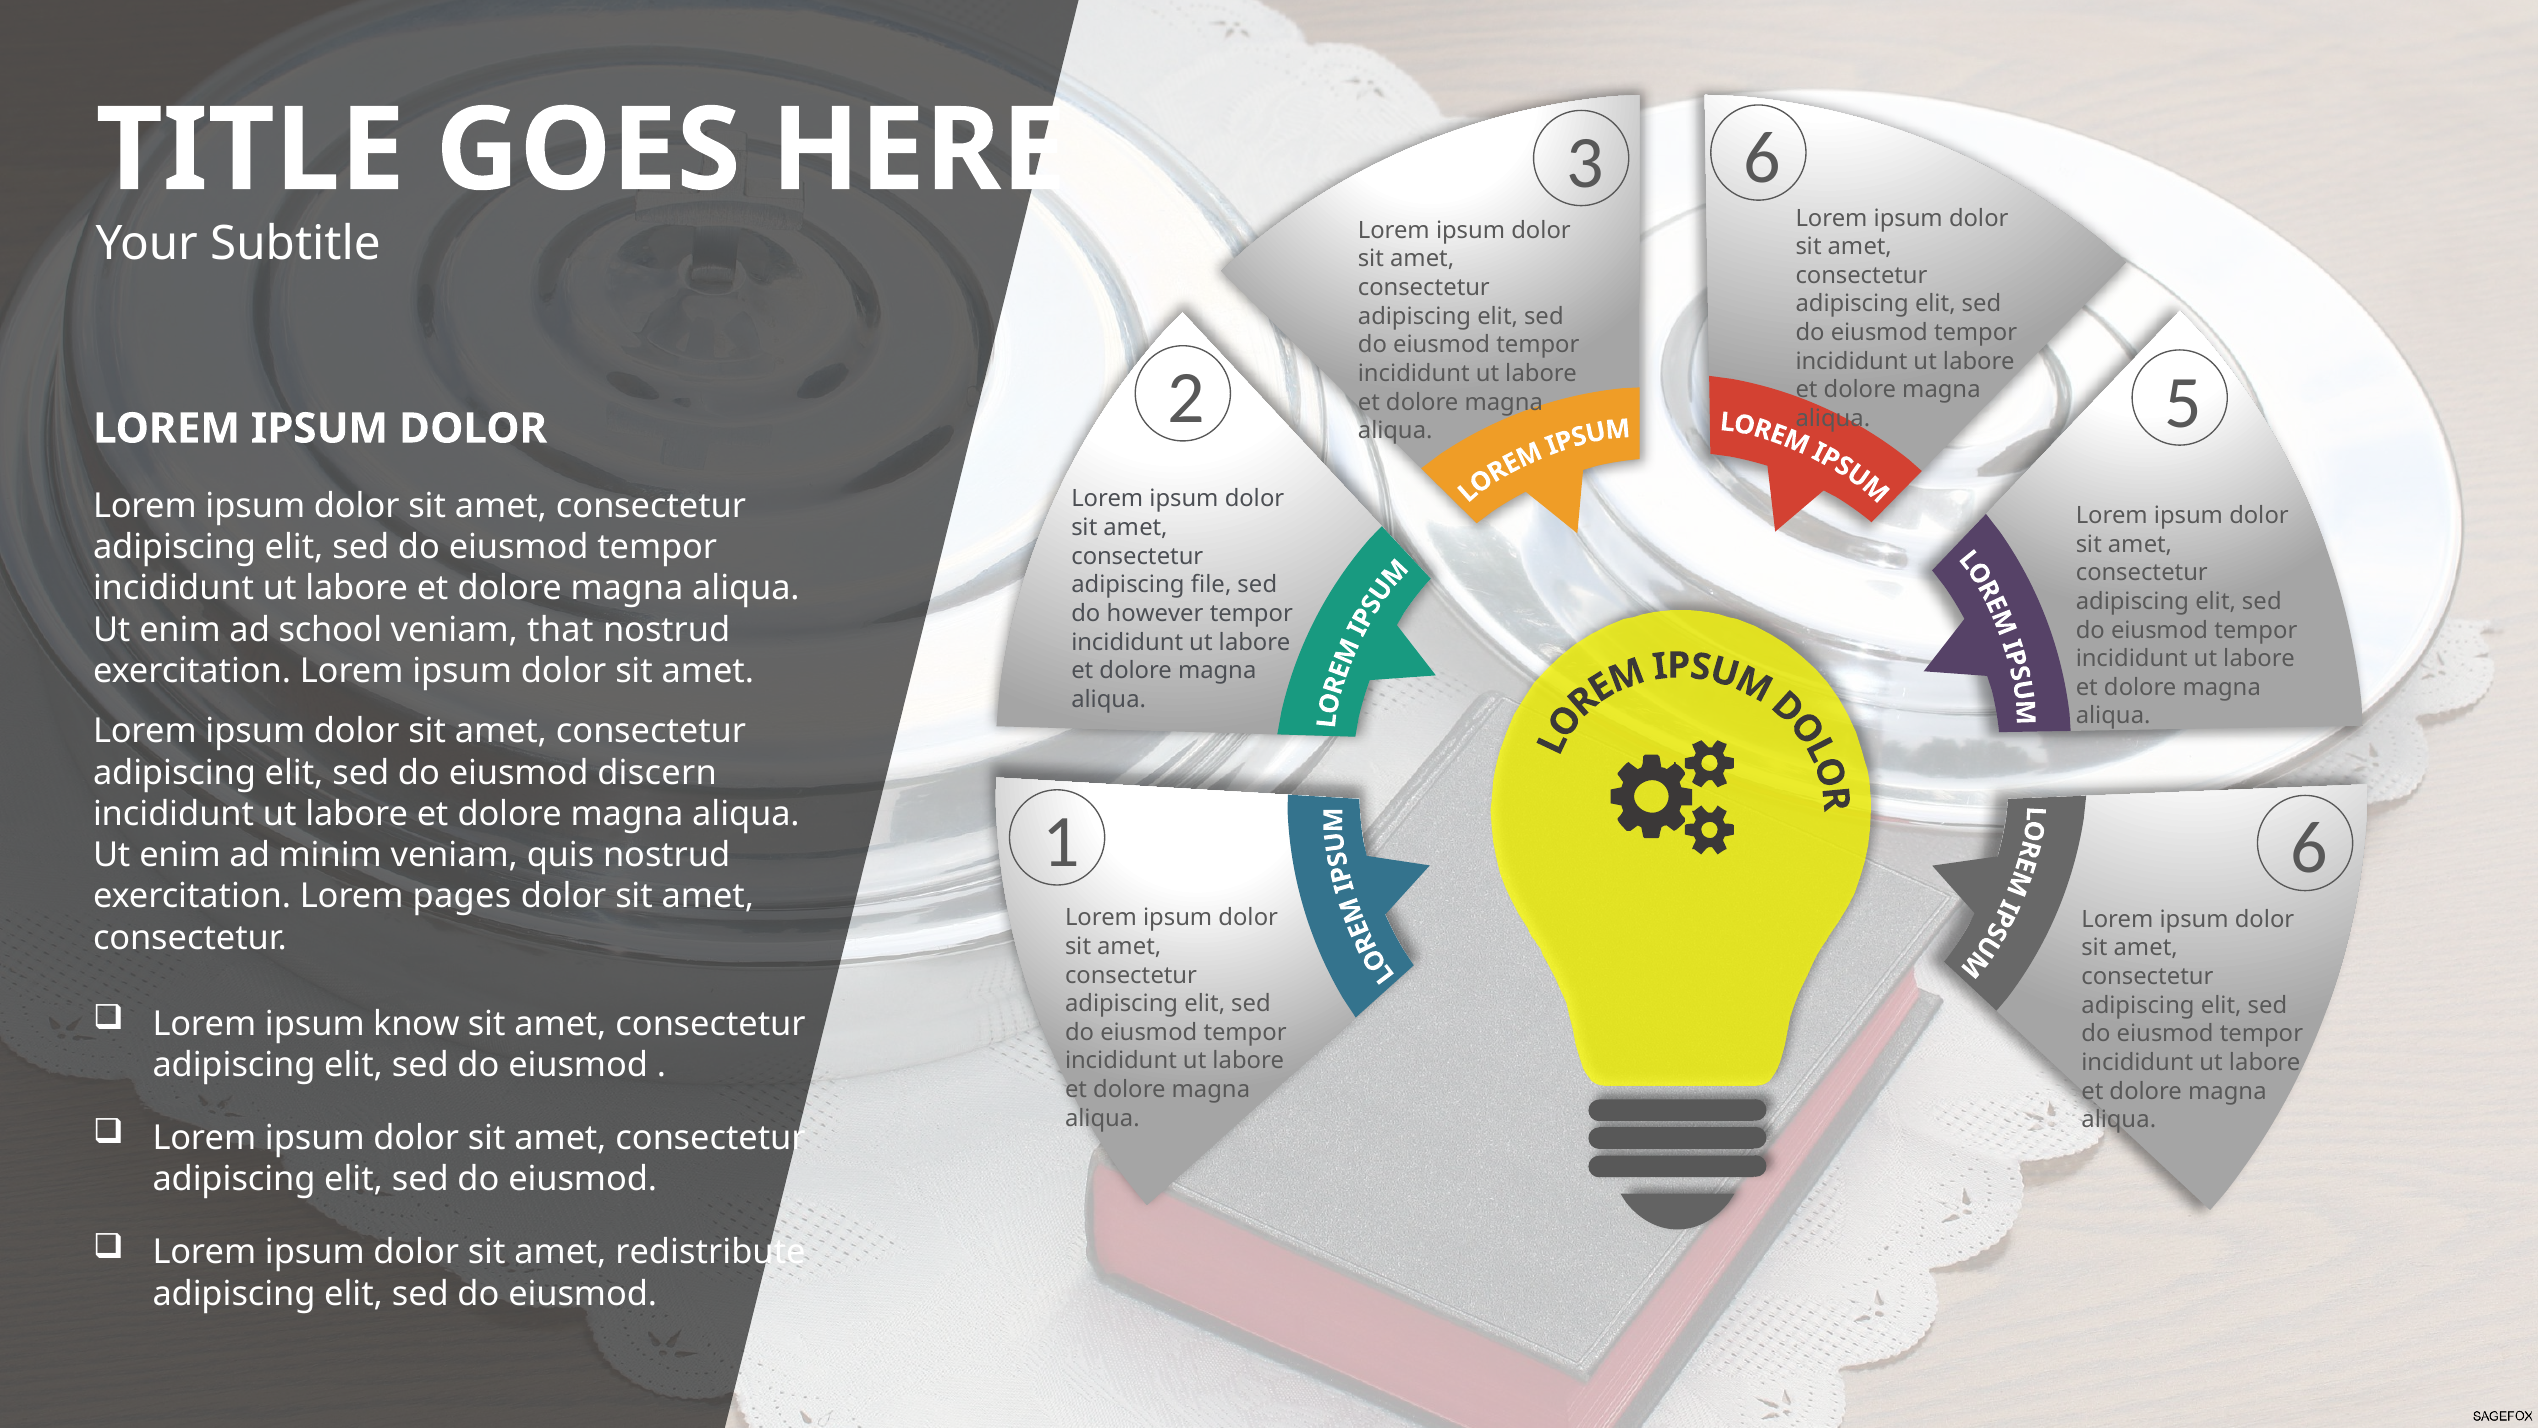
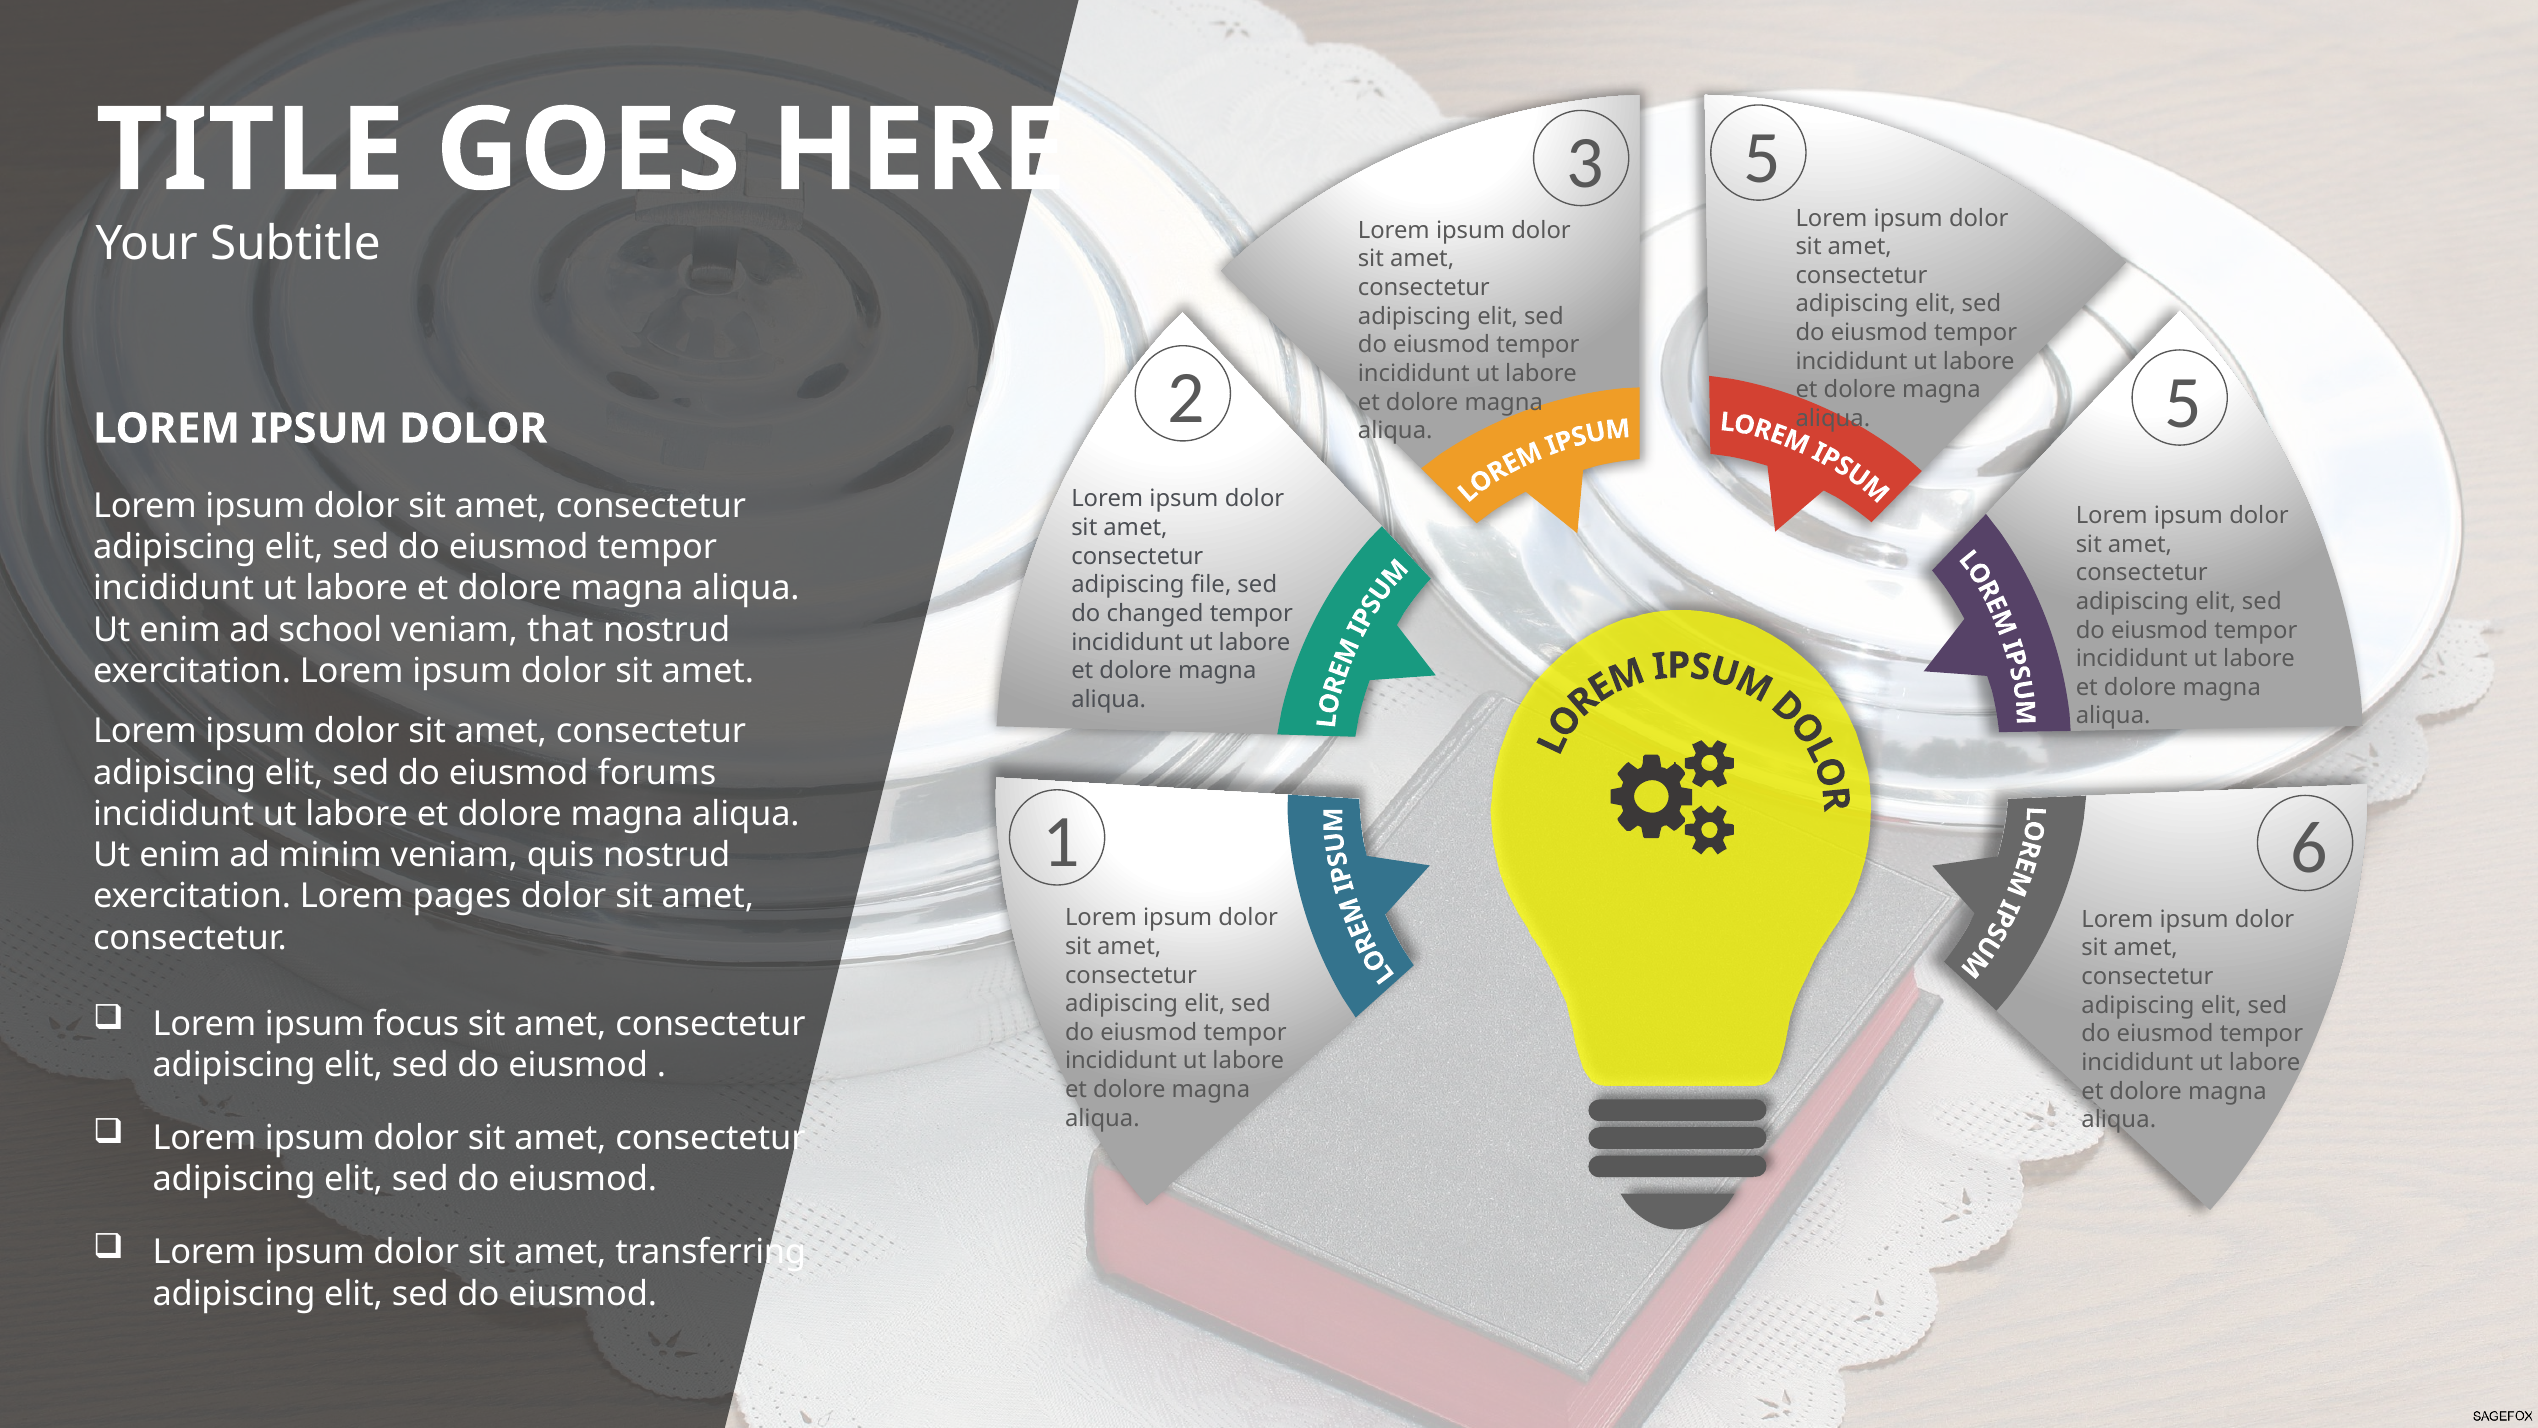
6: 6 -> 5 (1762, 158)
however: however -> changed (1155, 613)
discern: discern -> forums (657, 773)
know: know -> focus (416, 1023)
redistribute: redistribute -> transferring (711, 1252)
